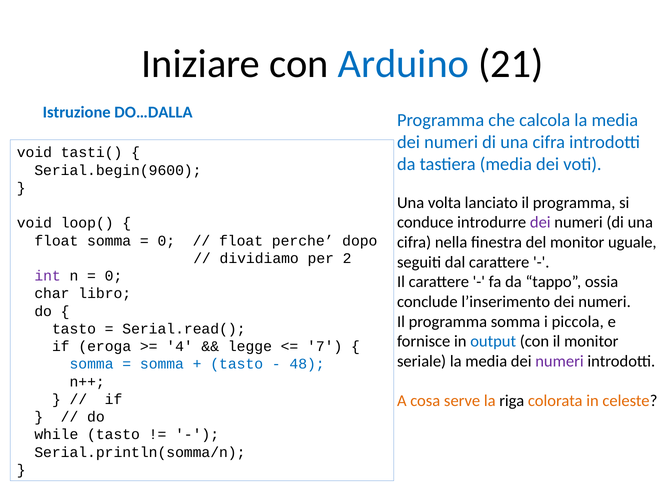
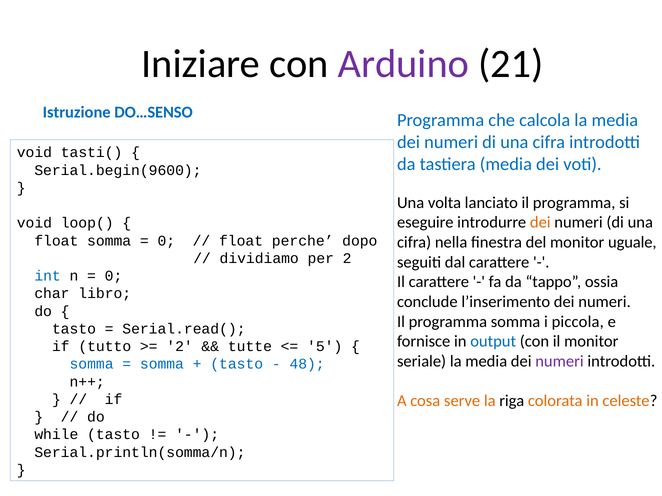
Arduino colour: blue -> purple (403, 64)
DO…DALLA: DO…DALLA -> DO…SENSO (154, 113)
conduce: conduce -> eseguire (425, 223)
dei colour: purple -> orange (540, 223)
int colour: purple -> blue (48, 276)
eroga: eroga -> tutto (105, 347)
4: 4 -> 2 (180, 347)
legge: legge -> tutte (250, 347)
7: 7 -> 5 (325, 347)
